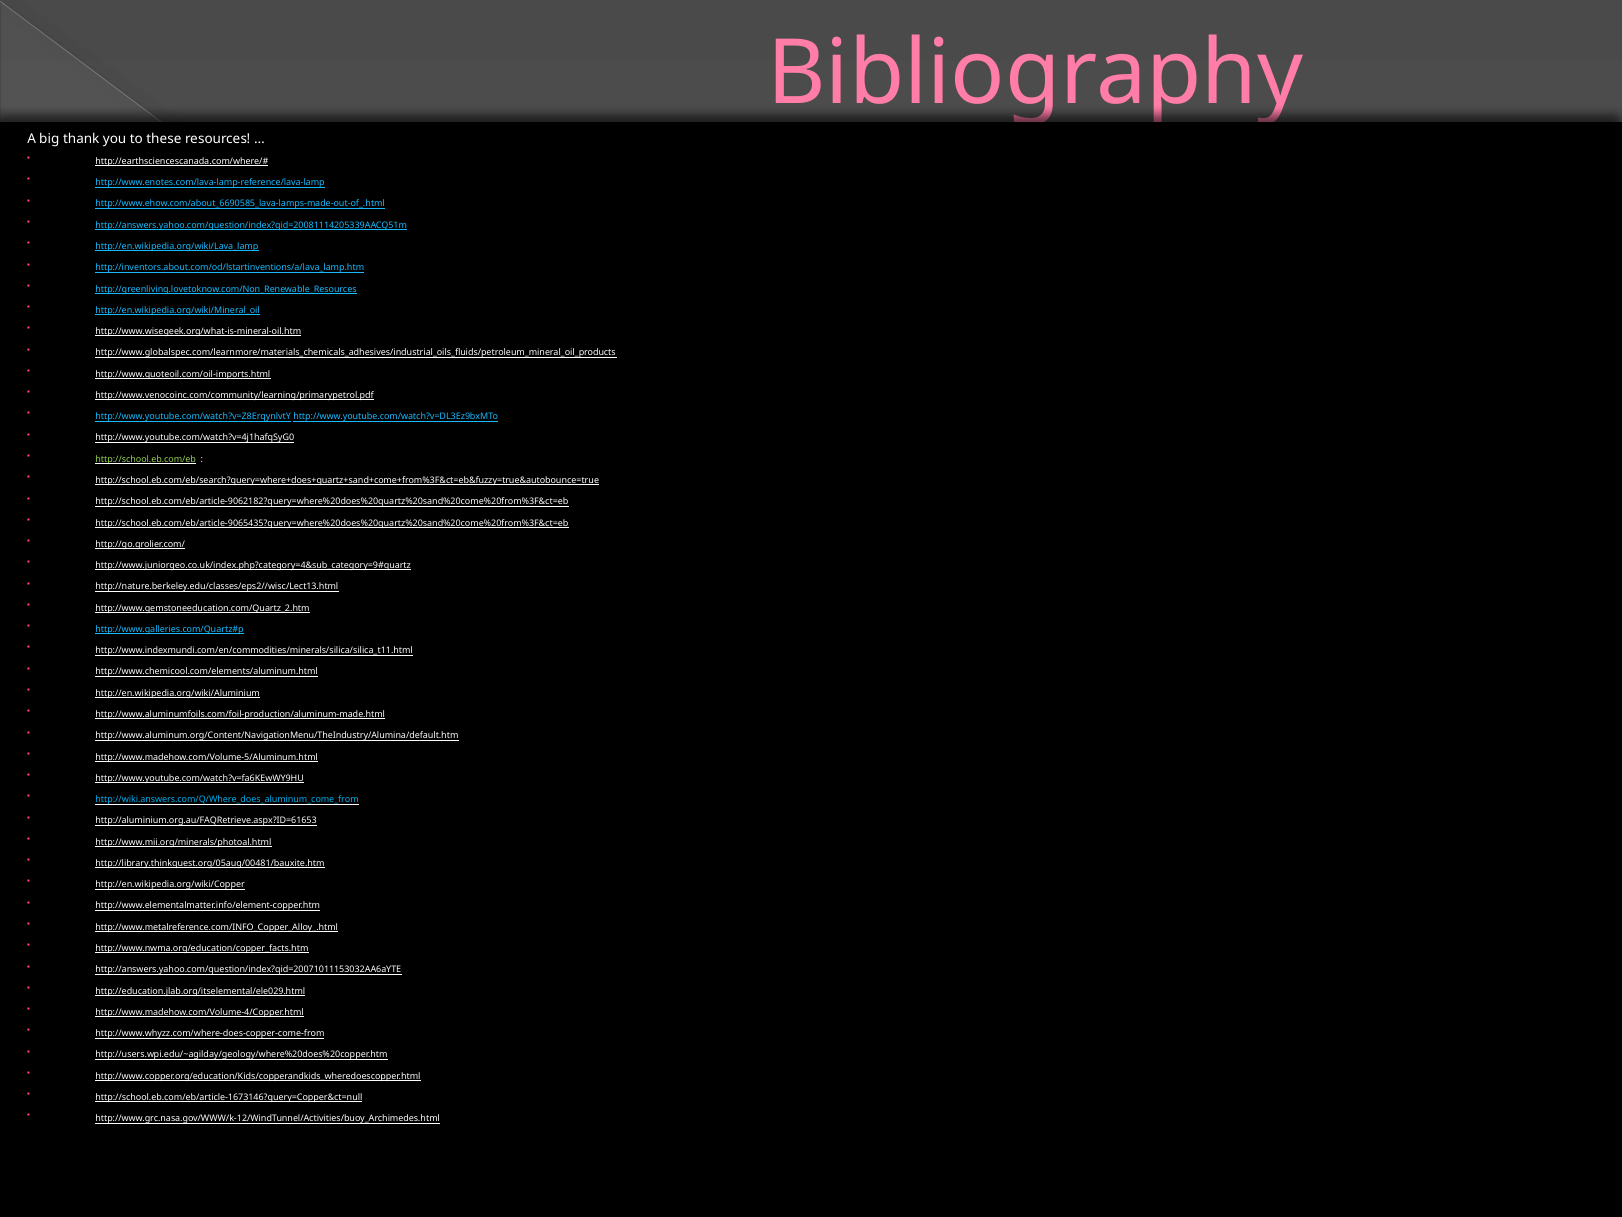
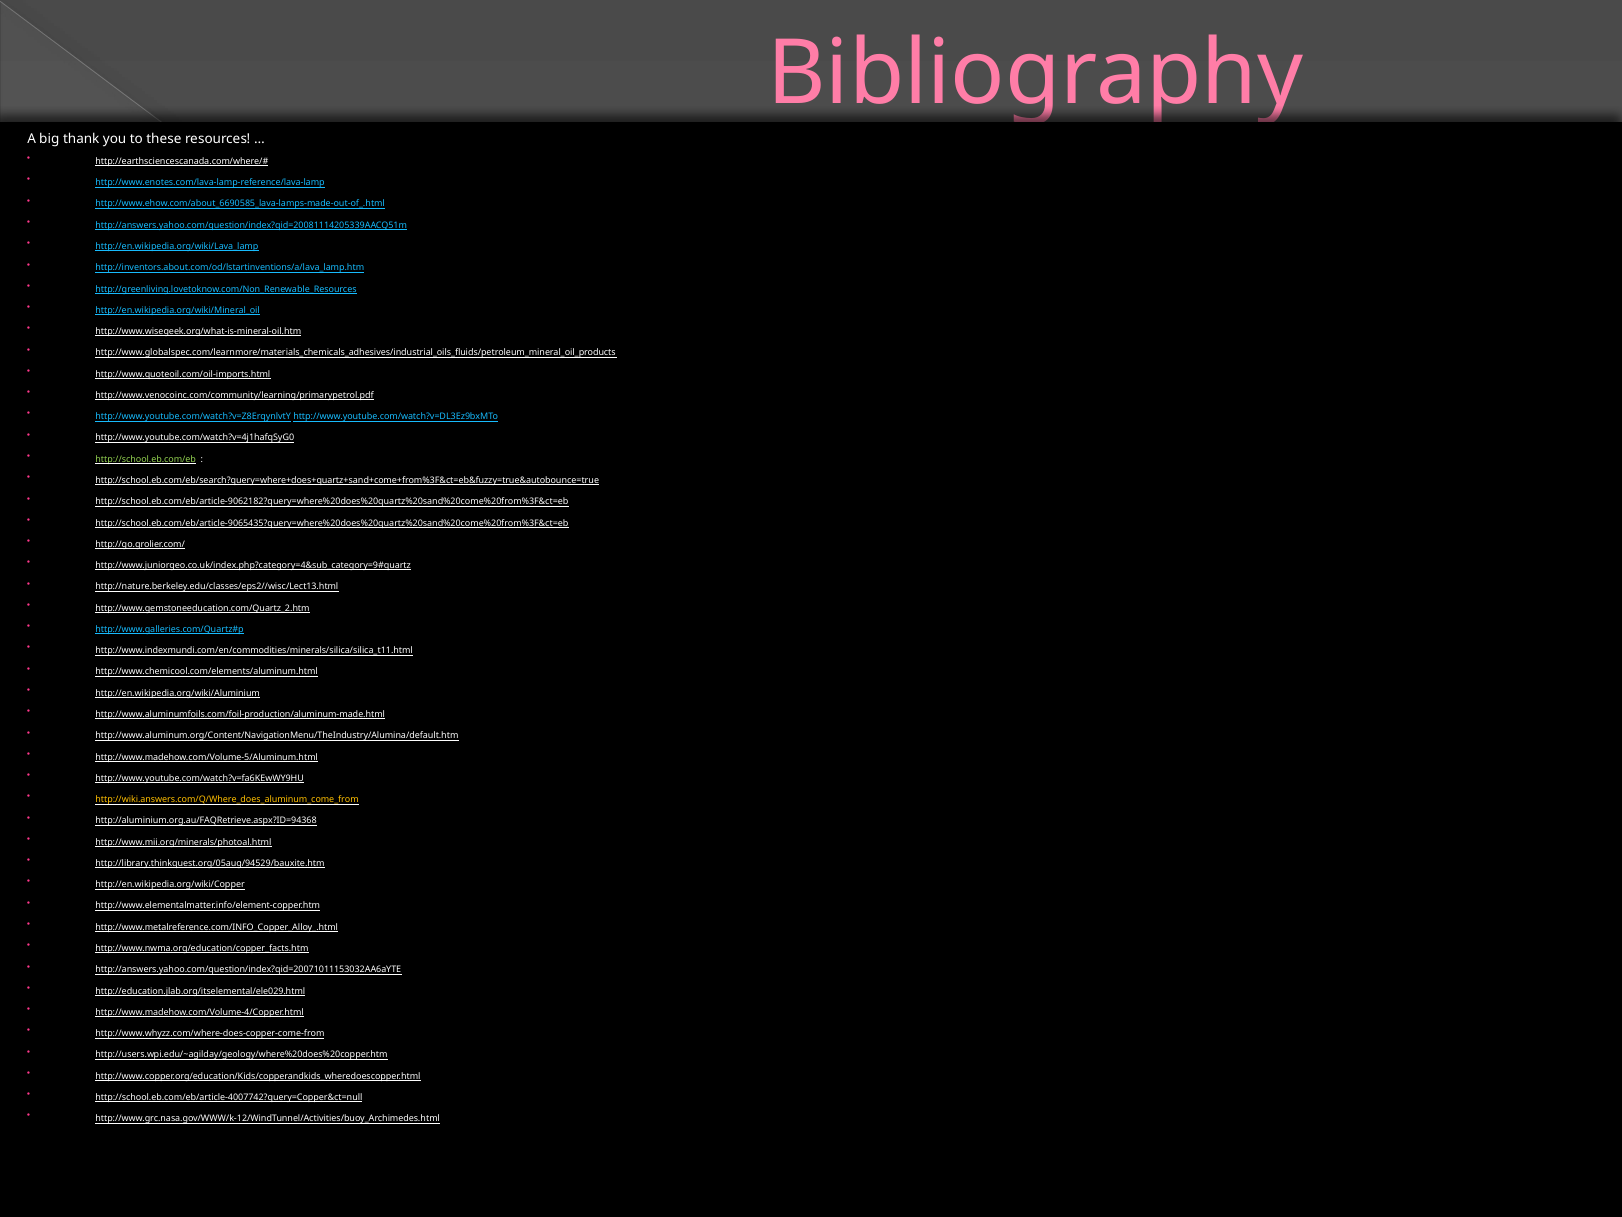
http://wiki.answers.com/Q/Where_does_aluminum_come_from colour: light blue -> yellow (227, 799)
http://aluminium.org.au/FAQRetrieve.aspx?ID=61653: http://aluminium.org.au/FAQRetrieve.aspx?ID=61653 -> http://aluminium.org.au/FAQRetrieve.aspx?ID=94368 (206, 821)
http://library.thinkquest.org/05aug/00481/bauxite.htm: http://library.thinkquest.org/05aug/00481/bauxite.htm -> http://library.thinkquest.org/05aug/94529/bauxite.htm (210, 863)
http://school.eb.com/eb/article-1673146?query=Copper&ct=null: http://school.eb.com/eb/article-1673146?query=Copper&ct=null -> http://school.eb.com/eb/article-4007742?query=Copper&ct=null (229, 1097)
